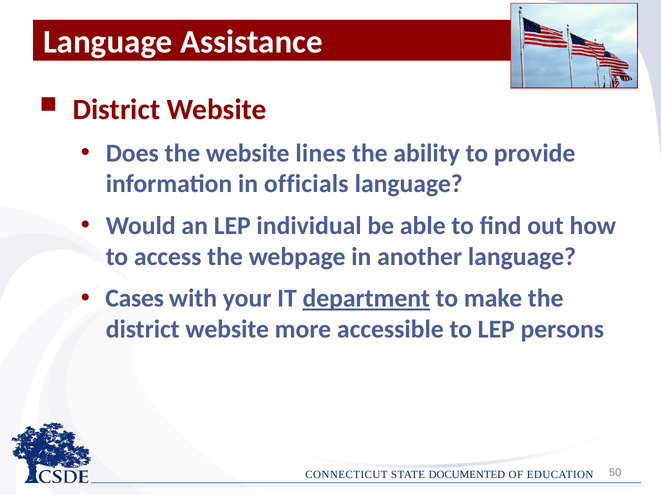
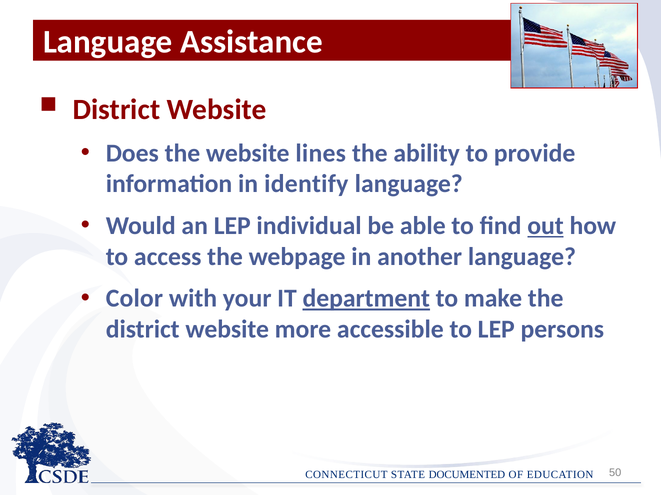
officials: officials -> identify (306, 184)
out underline: none -> present (546, 226)
Cases: Cases -> Color (134, 299)
